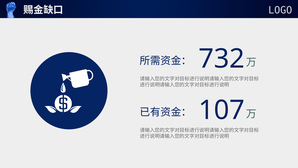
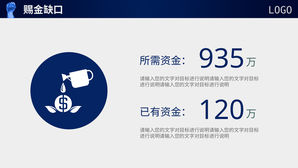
732: 732 -> 935 (222, 59)
107: 107 -> 120 (222, 110)
